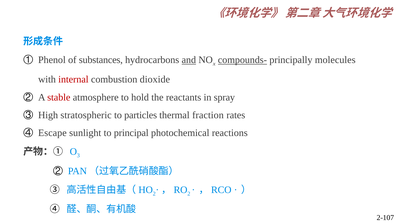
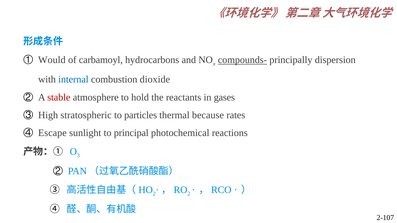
Phenol: Phenol -> Would (52, 60)
substances: substances -> carbamoyl (101, 60)
and underline: present -> none (189, 60)
molecules: molecules -> dispersion (335, 60)
internal colour: red -> blue (73, 80)
spray: spray -> gases (224, 97)
fraction: fraction -> because (208, 115)
